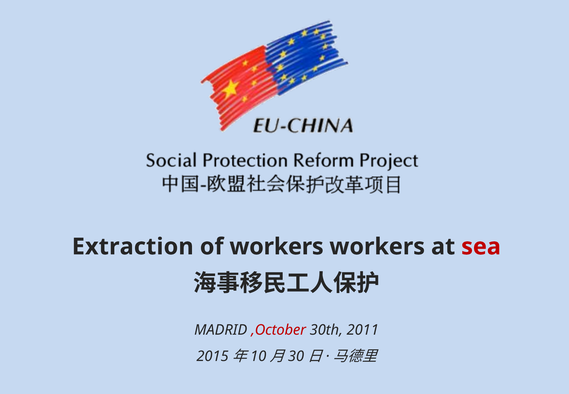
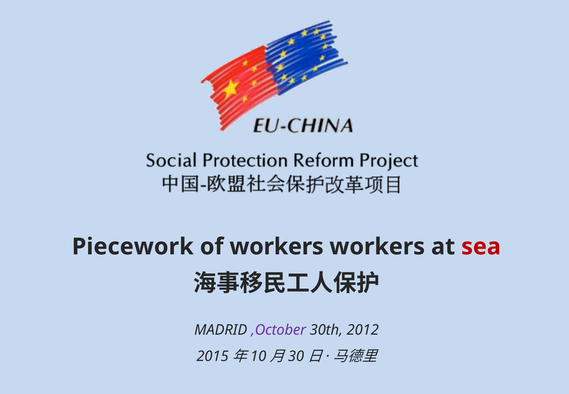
Extraction: Extraction -> Piecework (133, 247)
,October colour: red -> purple (279, 330)
2011: 2011 -> 2012 (363, 330)
